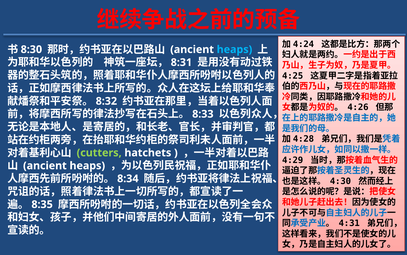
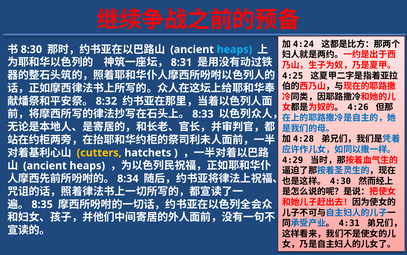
cutters colour: light green -> yellow (99, 152)
